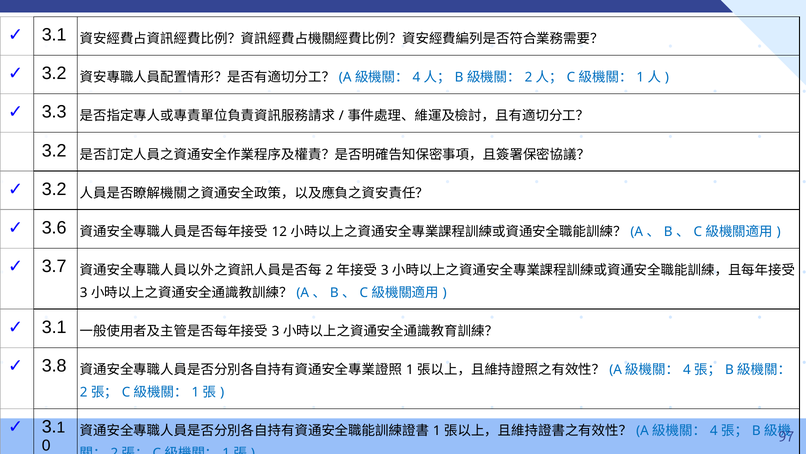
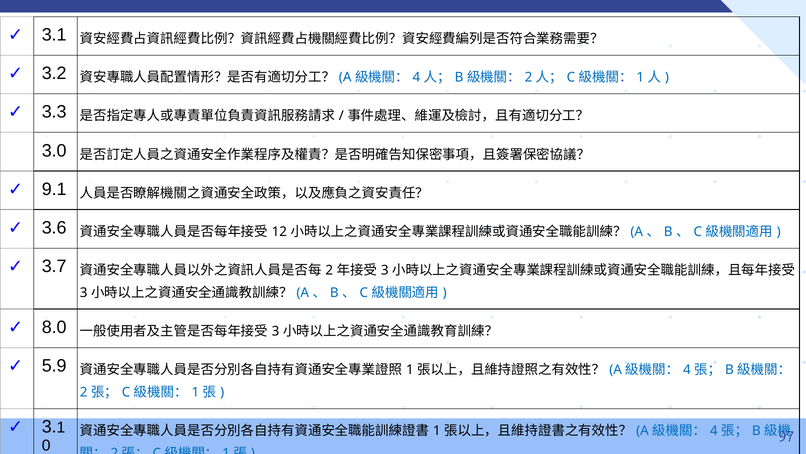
3.2: 3.2 -> 3.0 (54, 150)
3.2: 3.2 -> 9.1 (54, 189)
3.1: 3.1 -> 8.0 (54, 327)
3.8: 3.8 -> 5.9 (54, 365)
